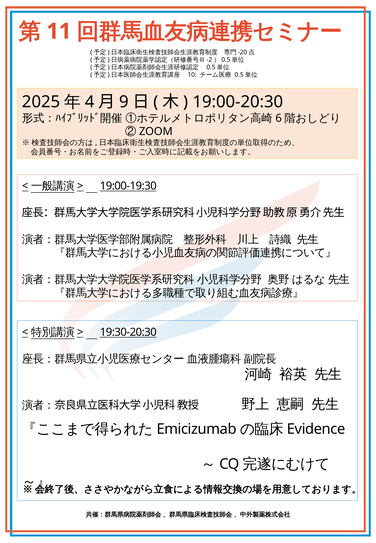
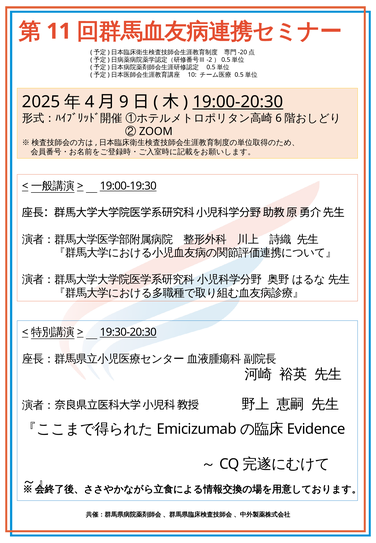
19:00-20:30 underline: none -> present (238, 102)
